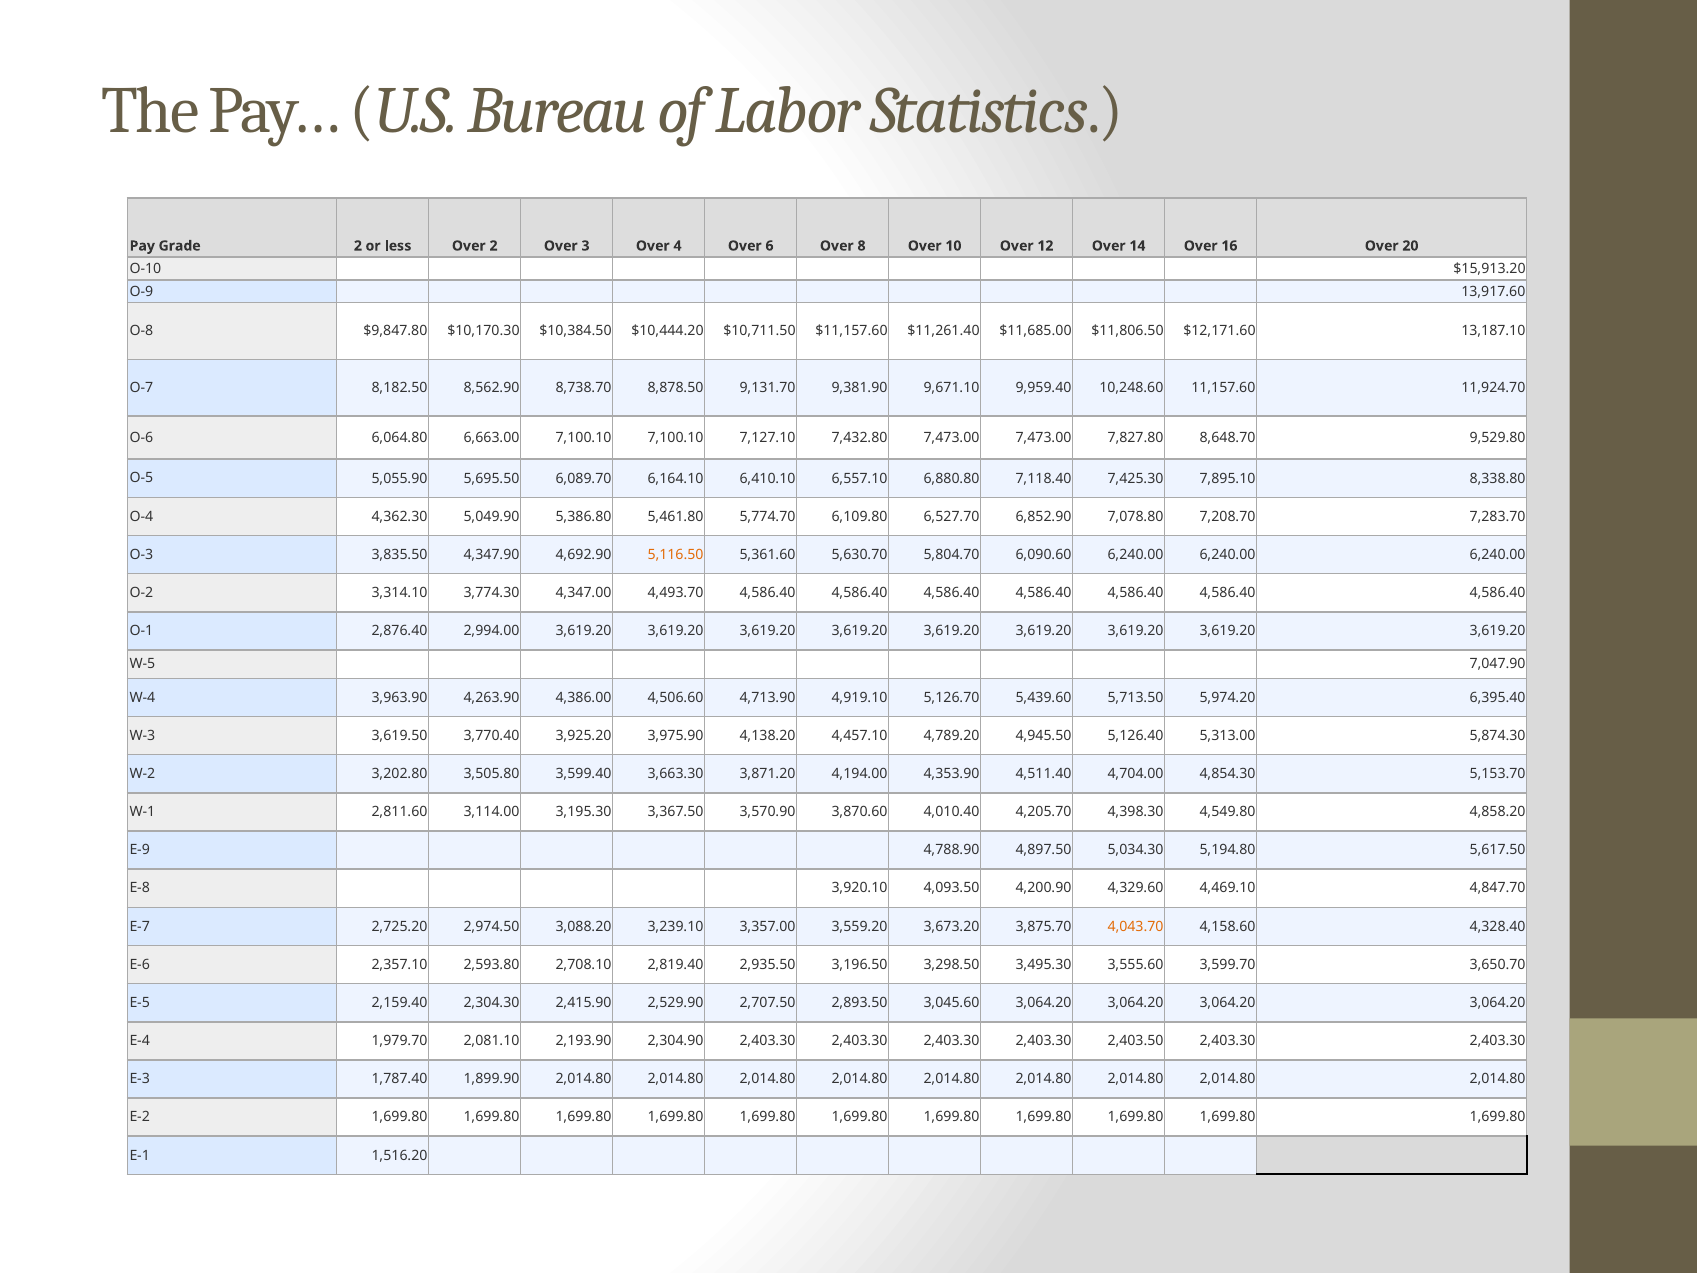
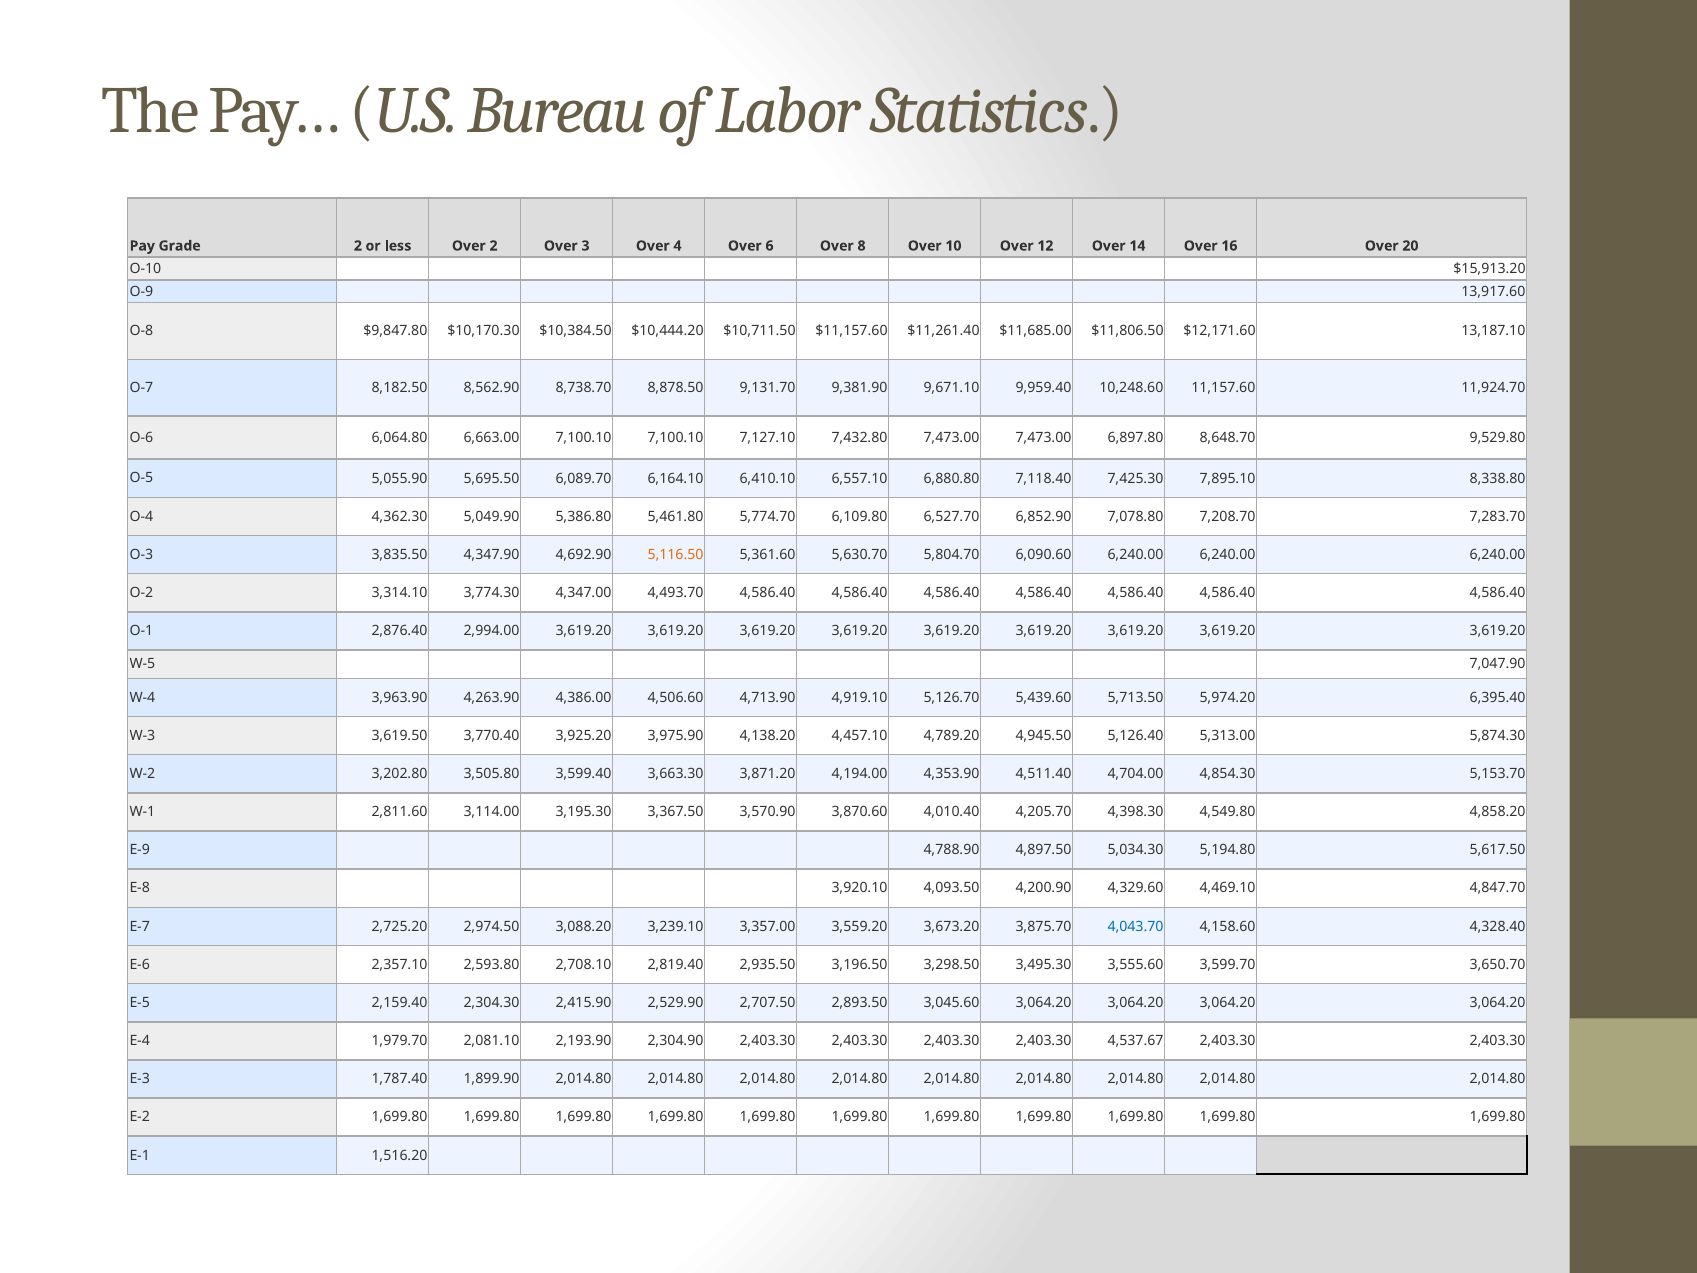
7,827.80: 7,827.80 -> 6,897.80 (1135, 438)
4,043.70 colour: orange -> blue (1135, 926)
2,403.50: 2,403.50 -> 4,537.67 (1135, 1041)
